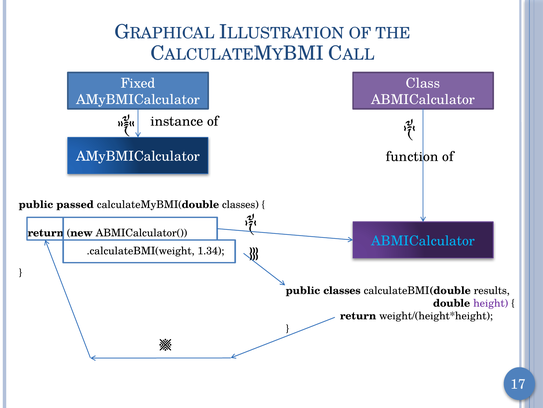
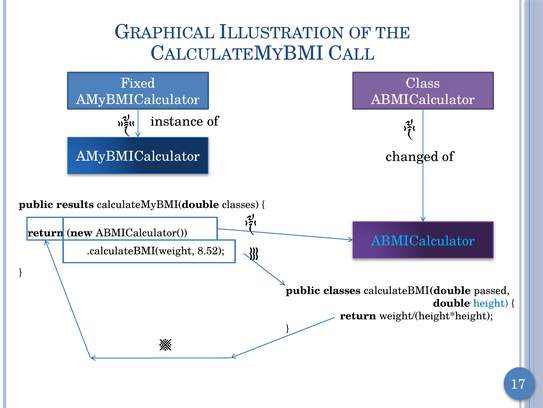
function: function -> changed (412, 157)
passed: passed -> results (75, 204)
1.34: 1.34 -> 8.52 (211, 251)
results: results -> passed (492, 290)
height colour: purple -> blue (491, 303)
